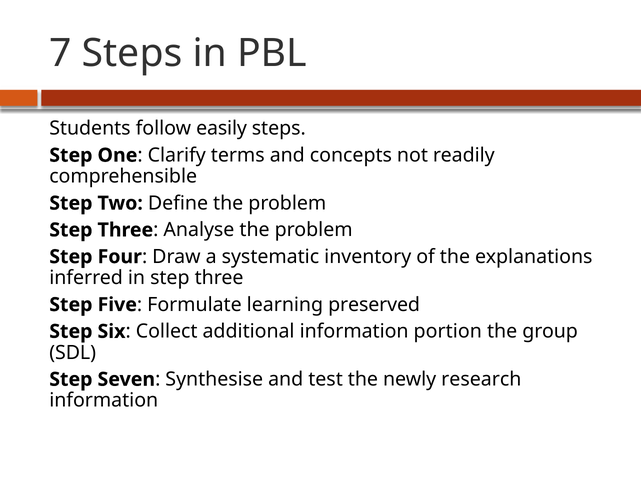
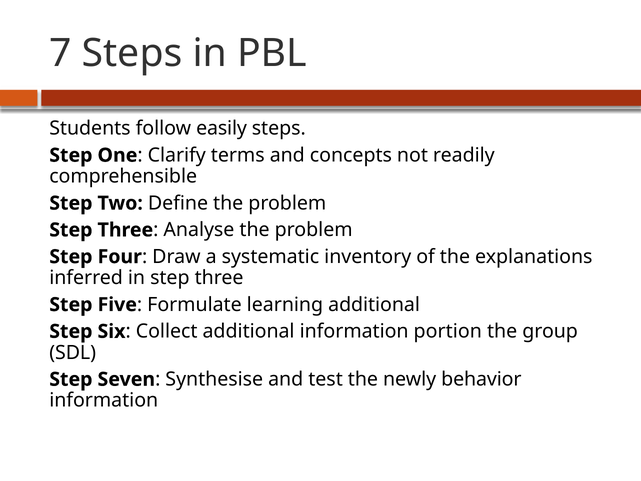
learning preserved: preserved -> additional (374, 304)
research: research -> behavior (481, 379)
